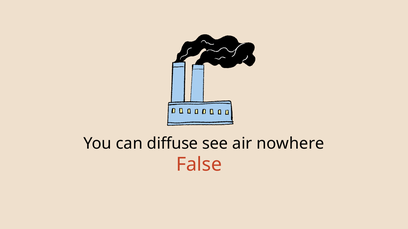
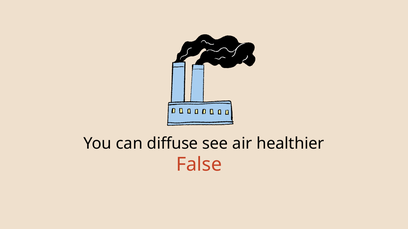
nowhere: nowhere -> healthier (290, 144)
